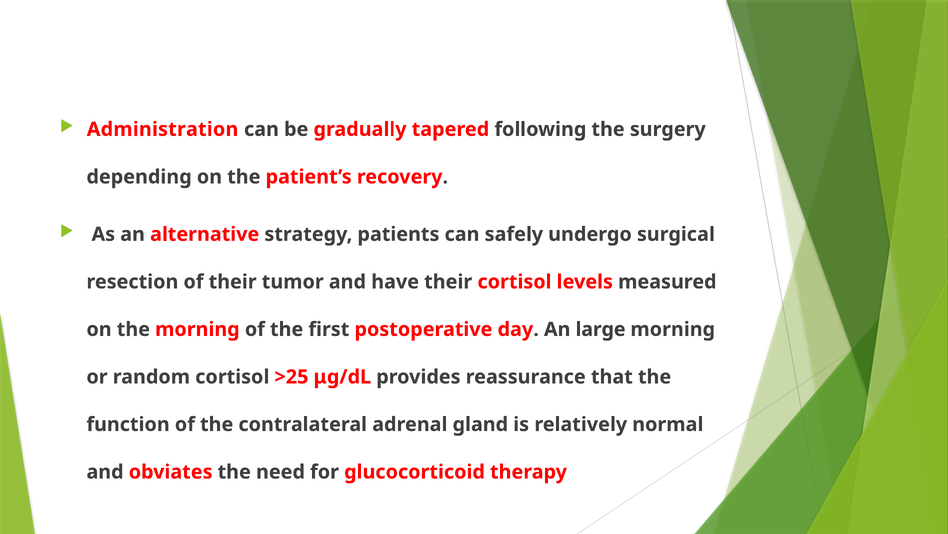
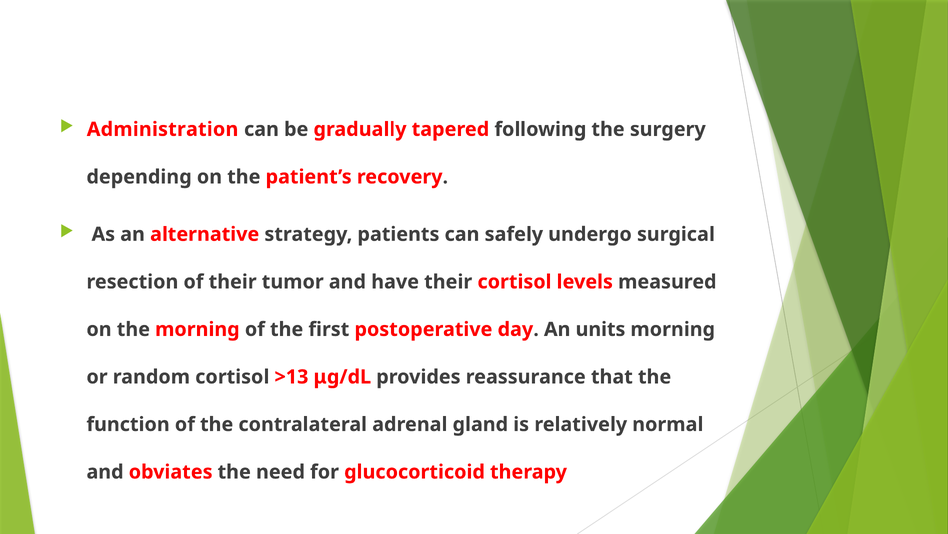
large: large -> units (600, 329)
>25: >25 -> >13 (291, 376)
